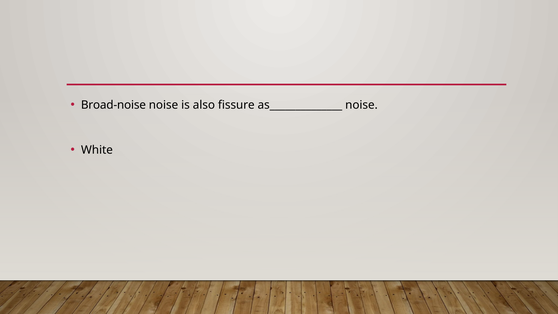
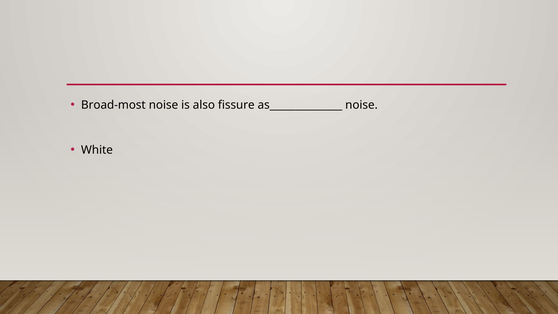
Broad-noise: Broad-noise -> Broad-most (113, 105)
